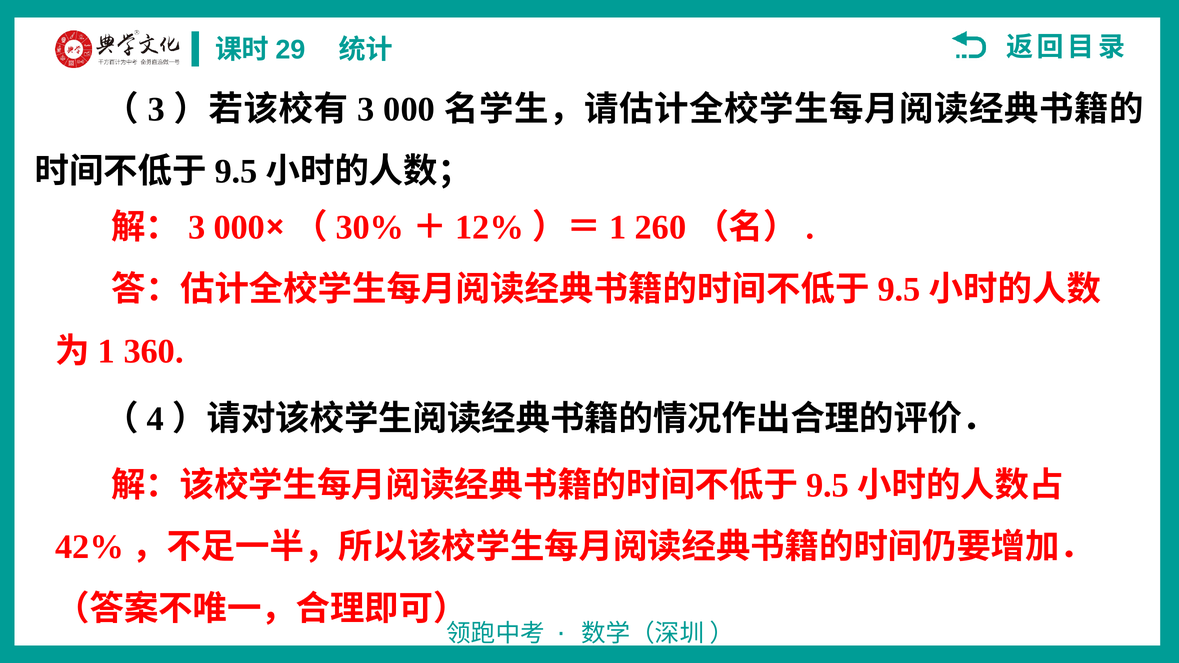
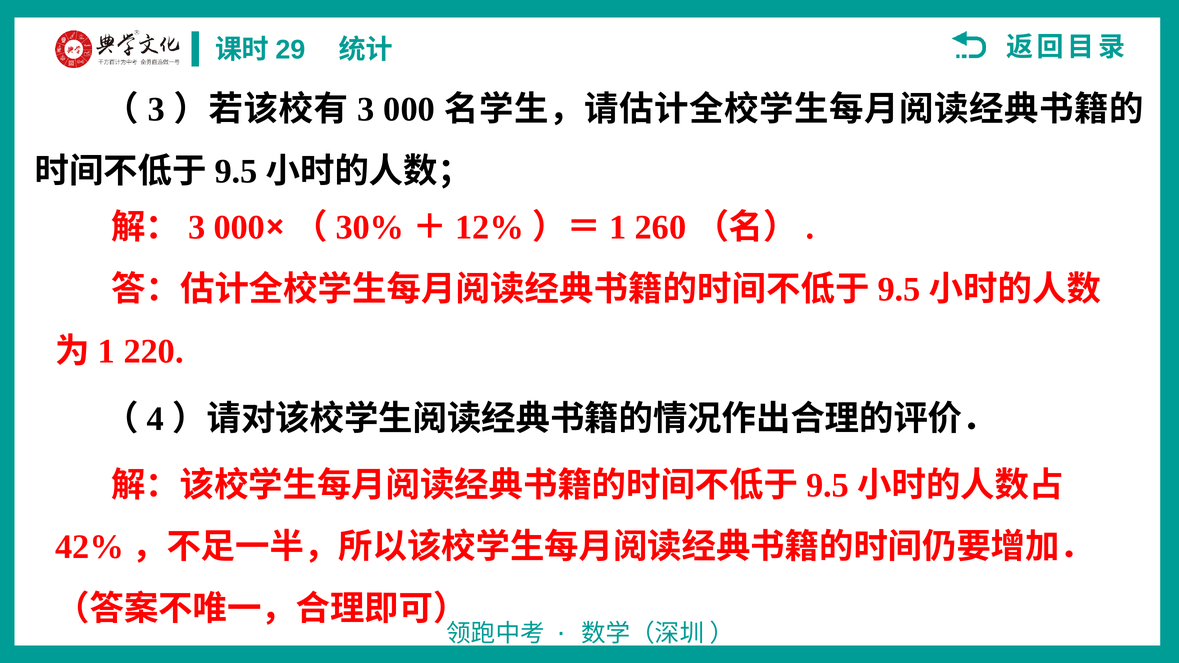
360: 360 -> 220 (154, 351)
